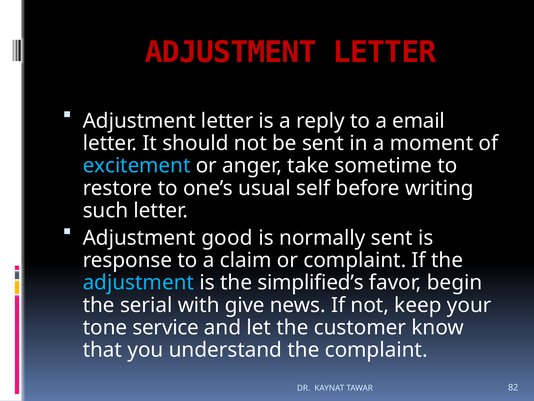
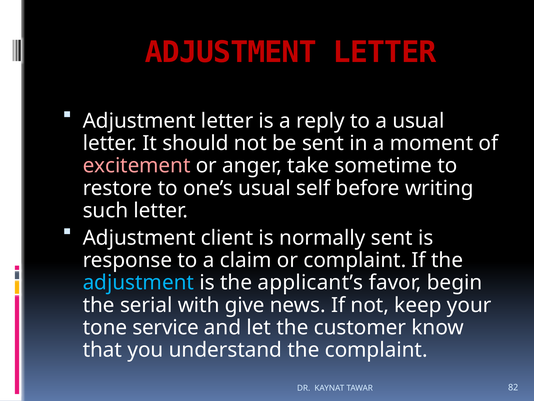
a email: email -> usual (419, 121)
excitement colour: light blue -> pink (137, 166)
good: good -> client (227, 238)
simplified’s: simplified’s -> applicant’s (310, 282)
